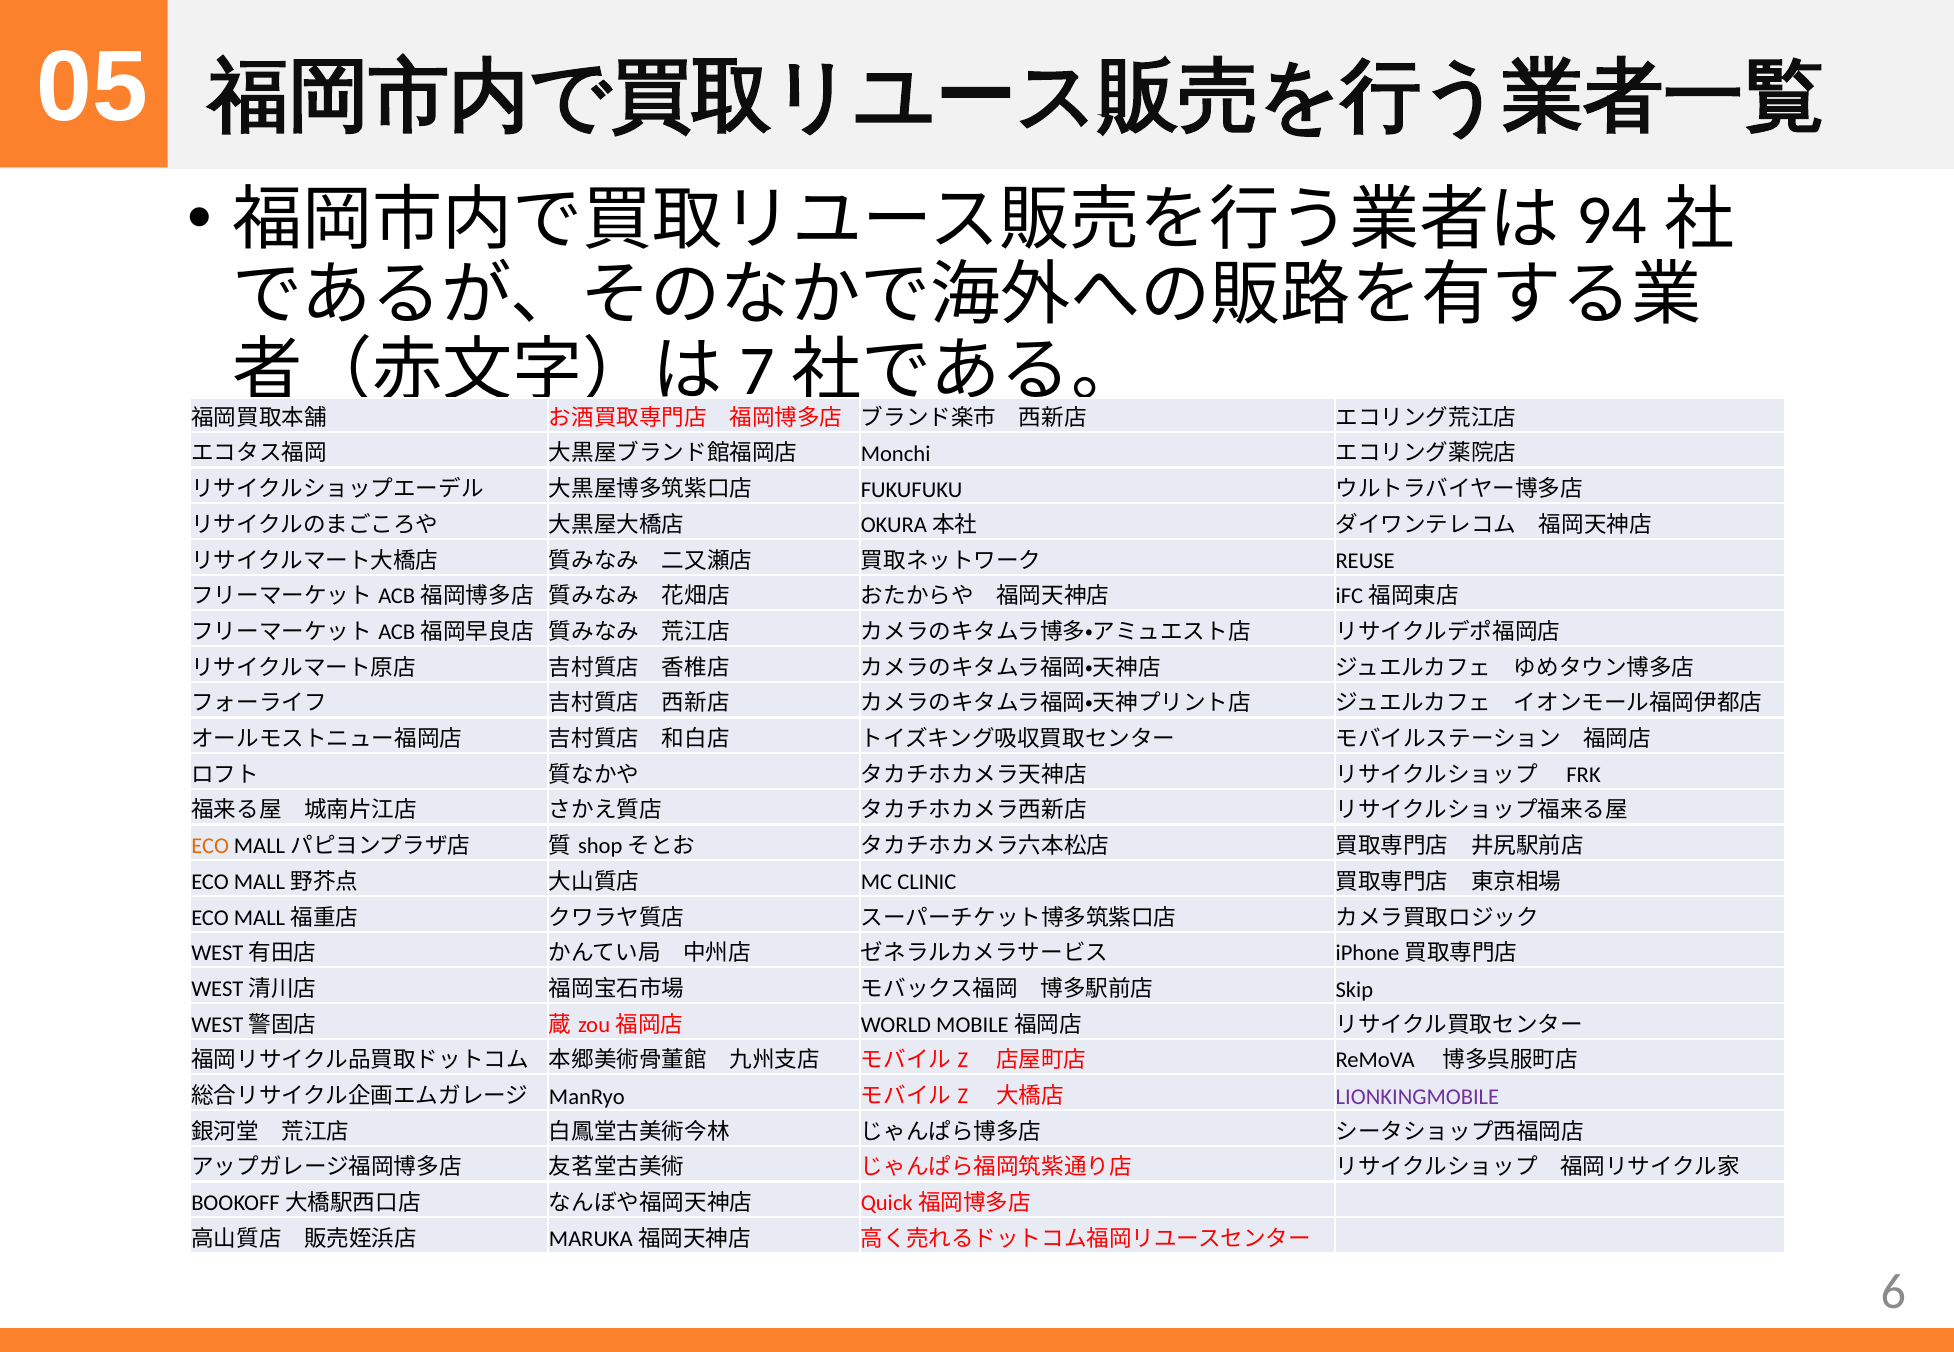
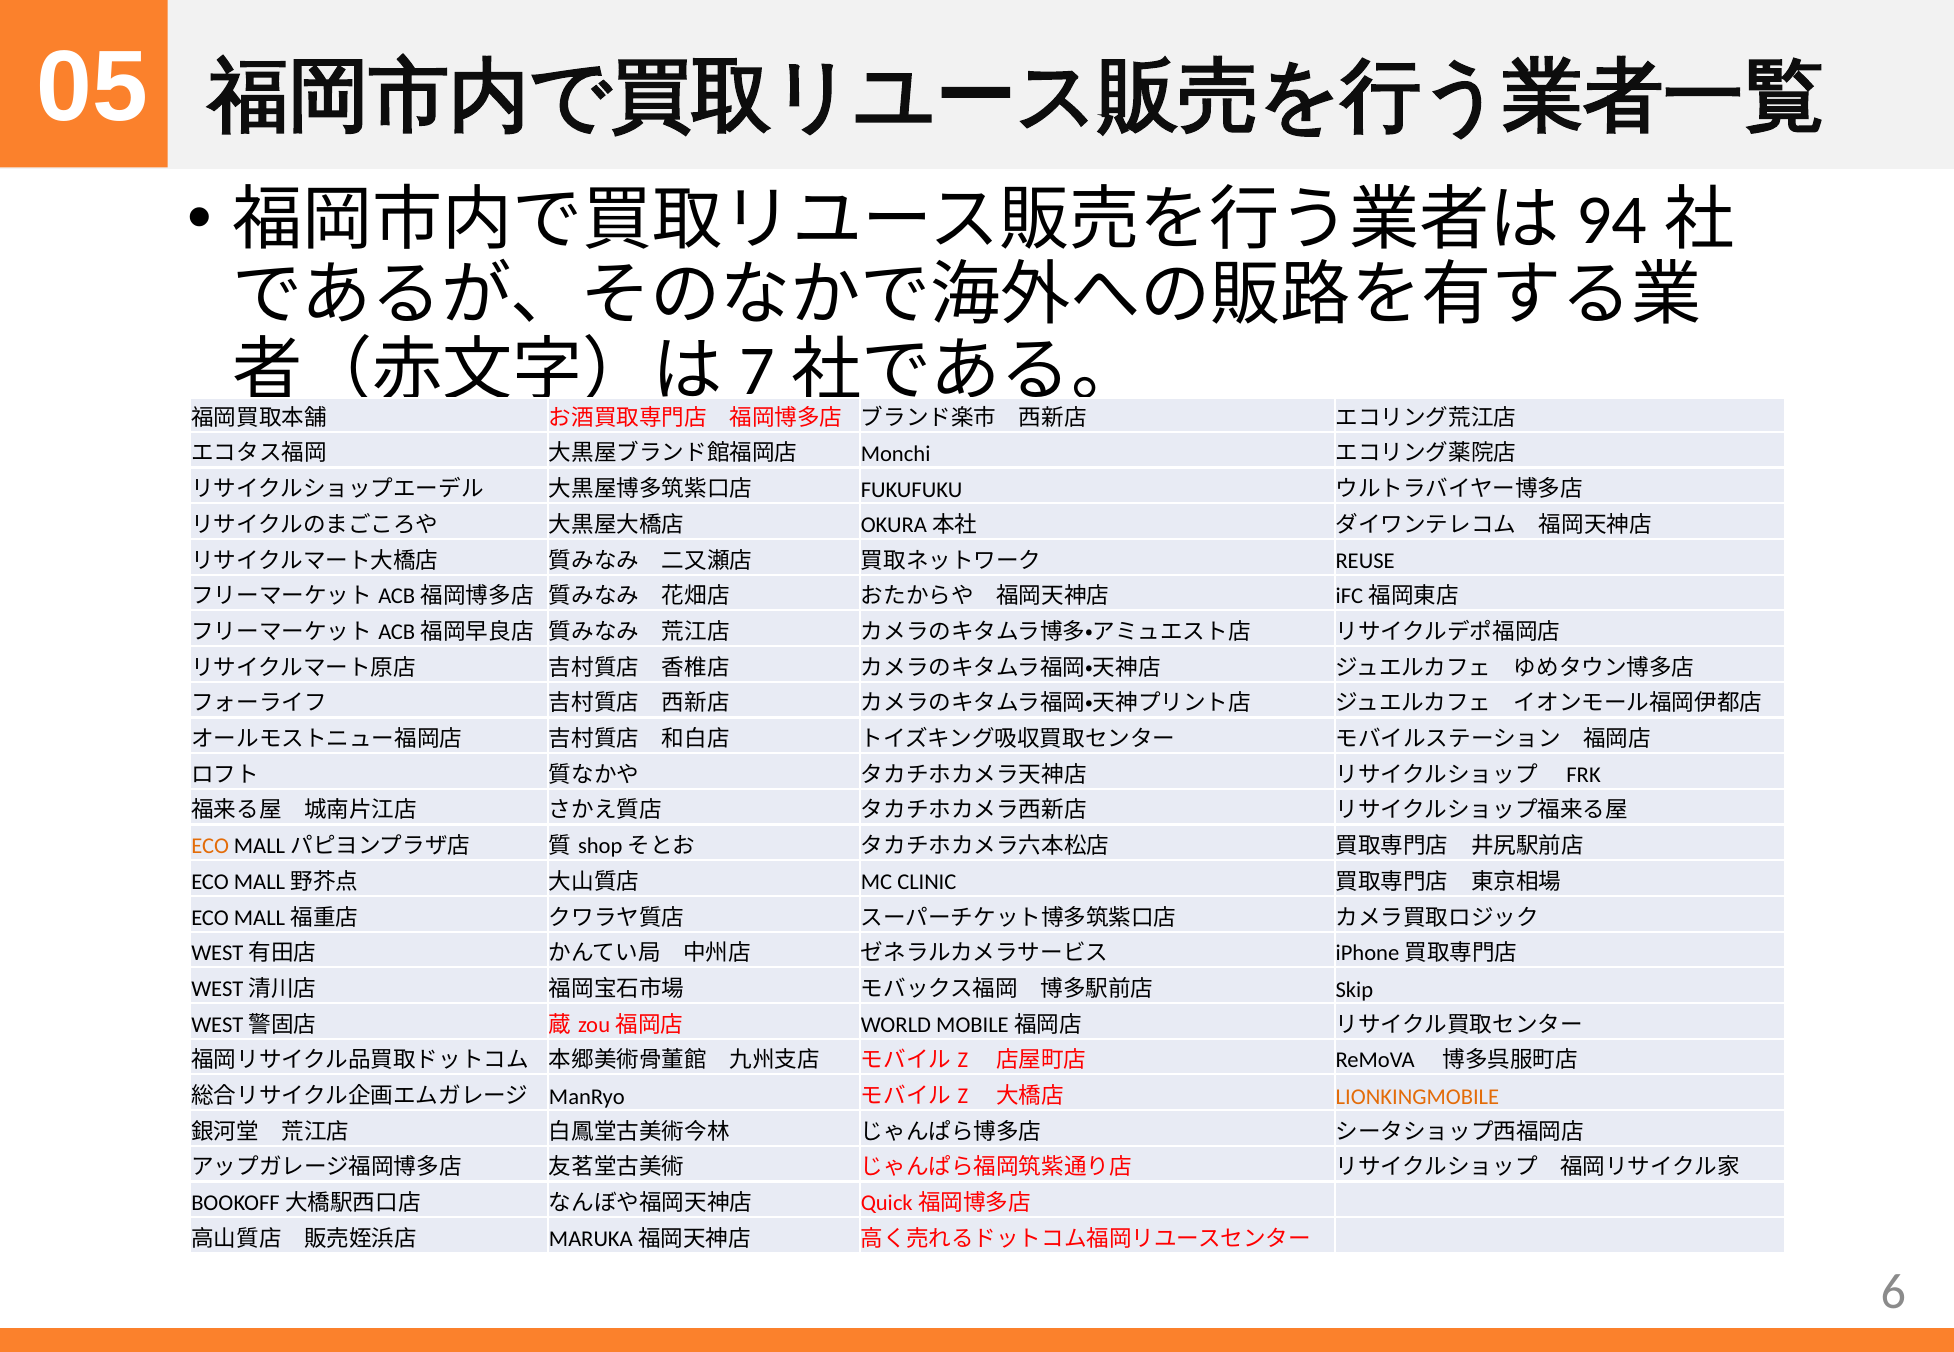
LIONKINGMOBILE colour: purple -> orange (1417, 1097)
